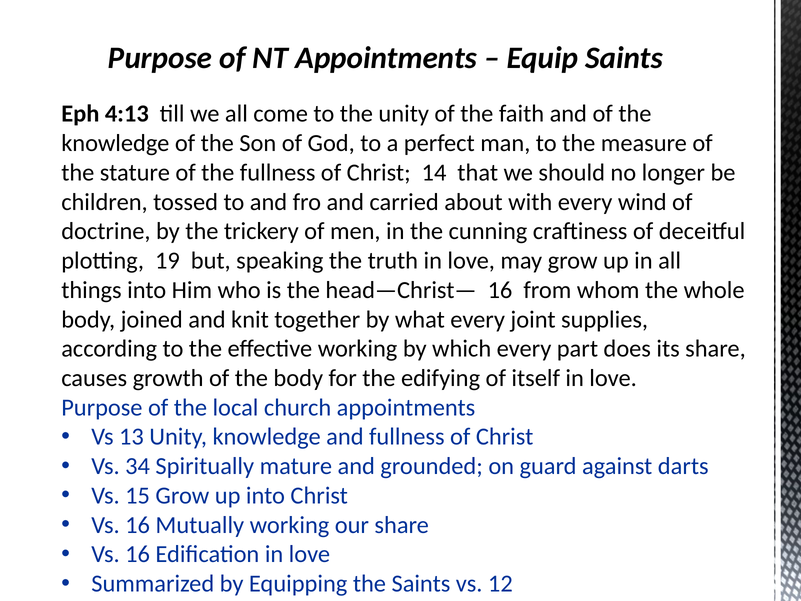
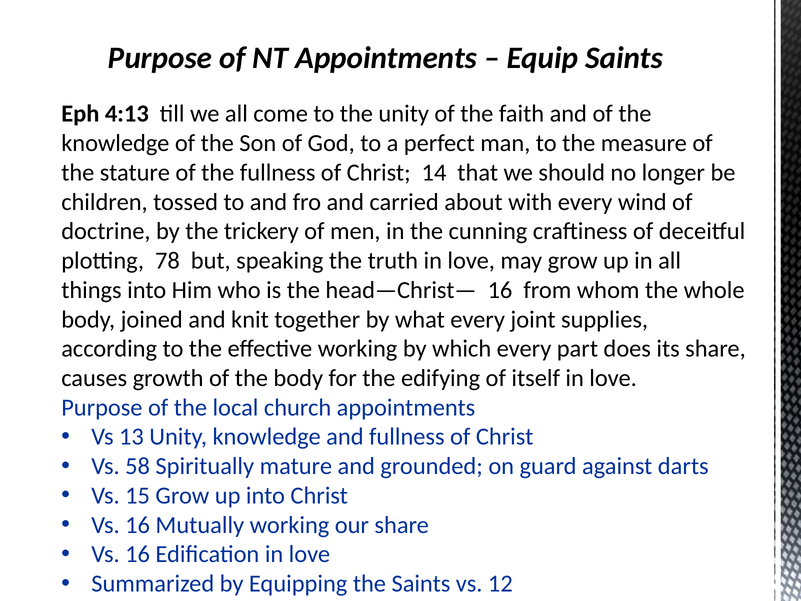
19: 19 -> 78 (167, 261)
34: 34 -> 58 (138, 466)
